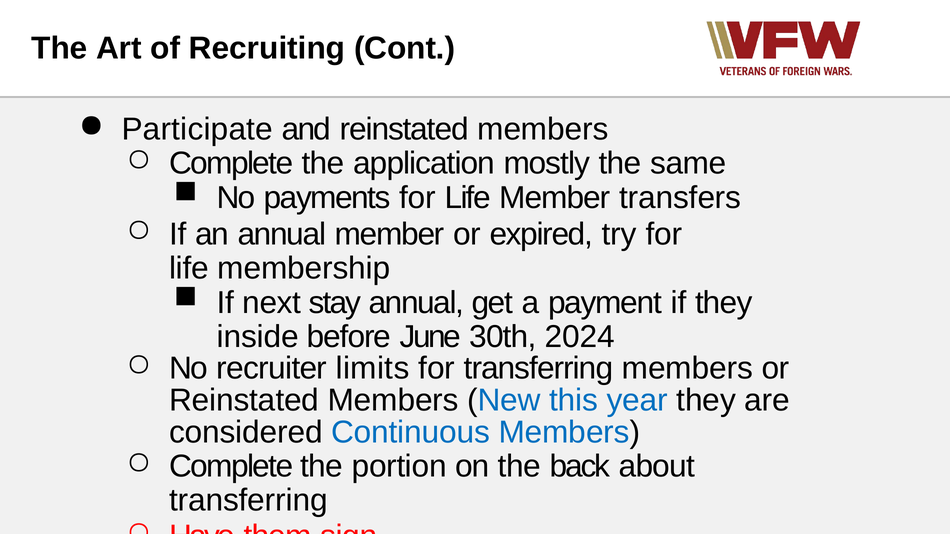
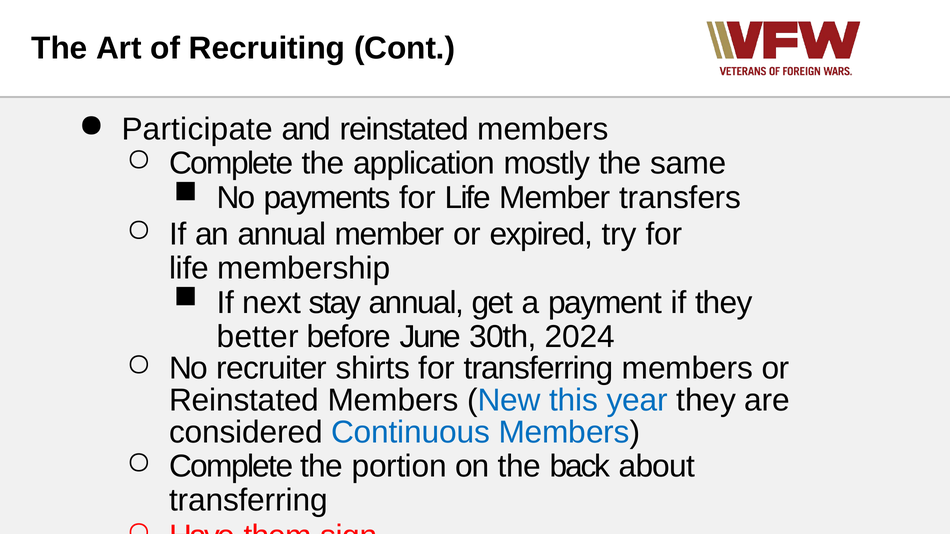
inside: inside -> better (258, 337)
limits: limits -> shirts (373, 369)
